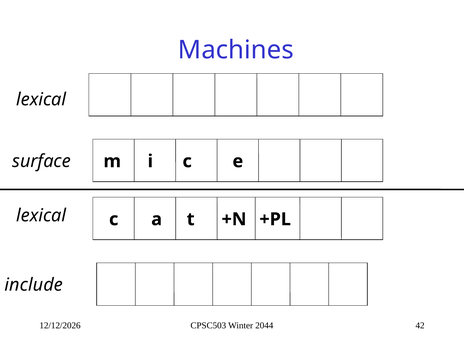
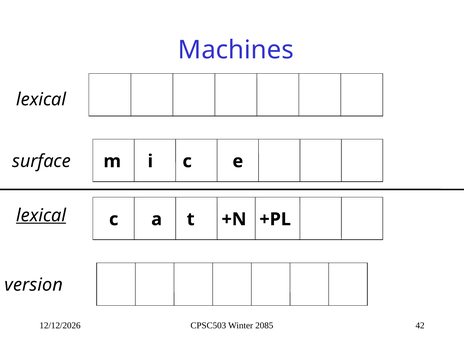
lexical underline: none -> present (41, 215)
include: include -> version (34, 285)
2044: 2044 -> 2085 (264, 325)
